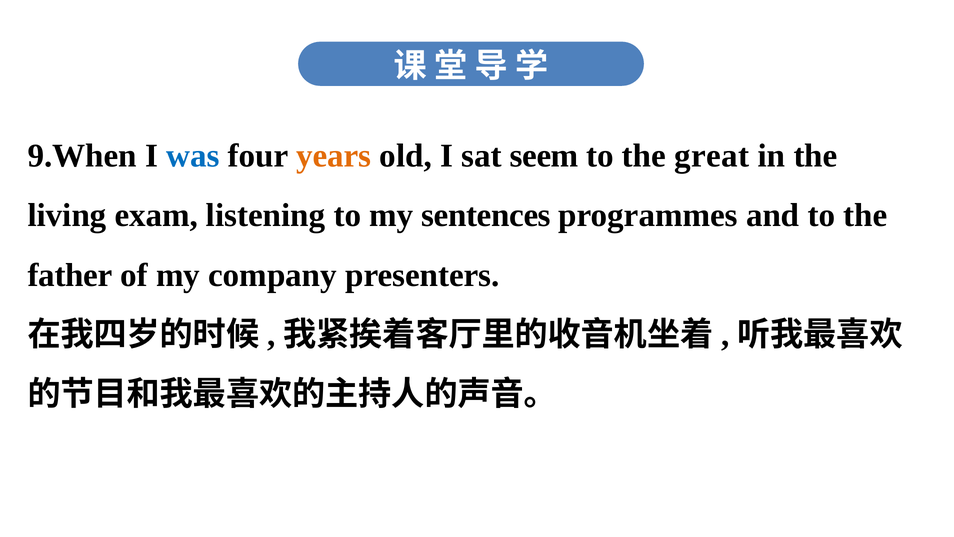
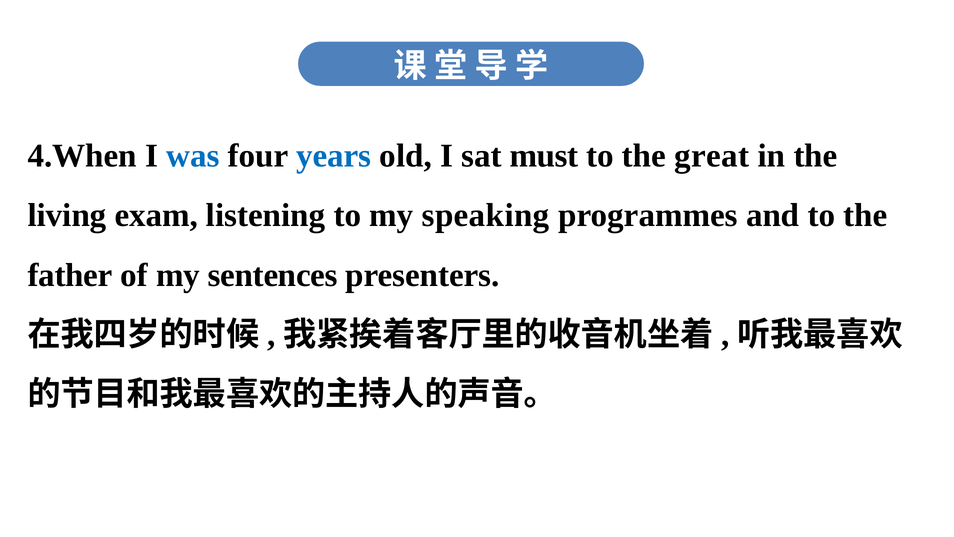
9.When: 9.When -> 4.When (82, 156)
years colour: orange -> blue (334, 156)
seem: seem -> must (544, 156)
sentences: sentences -> speaking (486, 215)
company: company -> sentences (273, 275)
